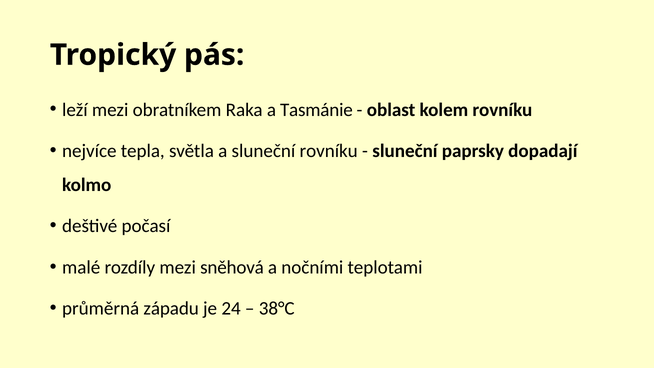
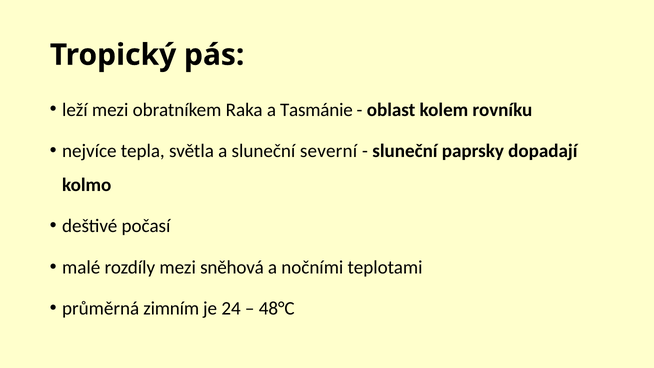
sluneční rovníku: rovníku -> severní (329, 151)
západu: západu -> zimním (171, 308)
38°C: 38°C -> 48°C (277, 308)
